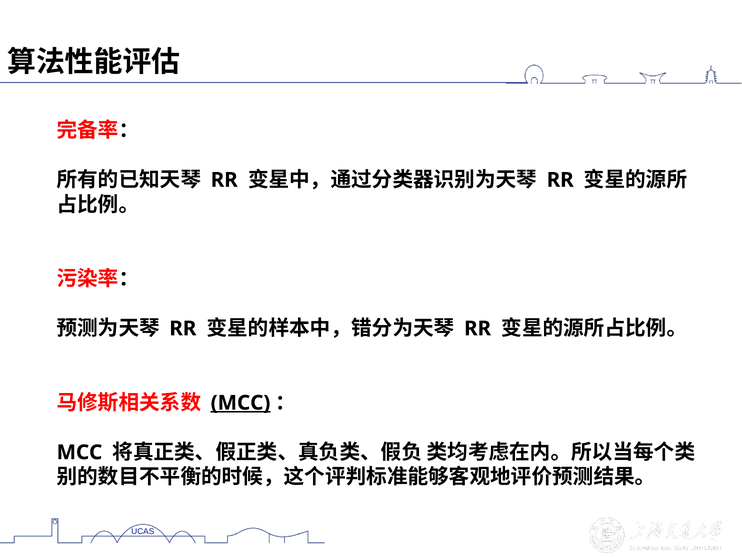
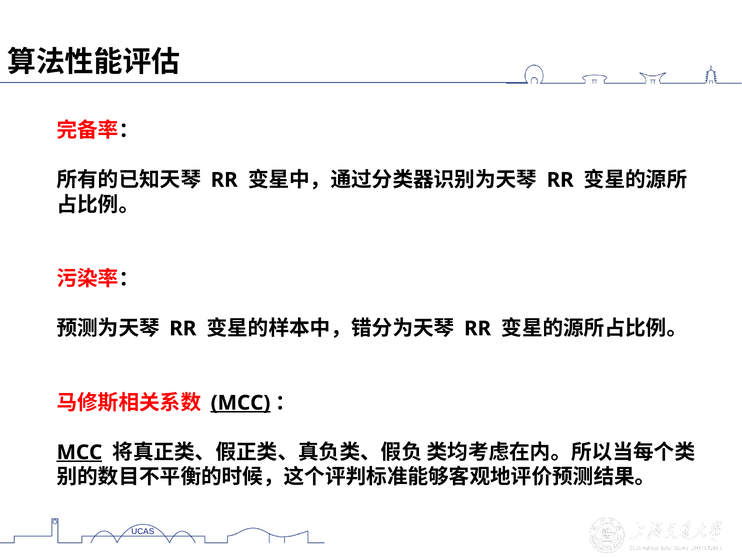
MCC underline: none -> present (79, 452)
